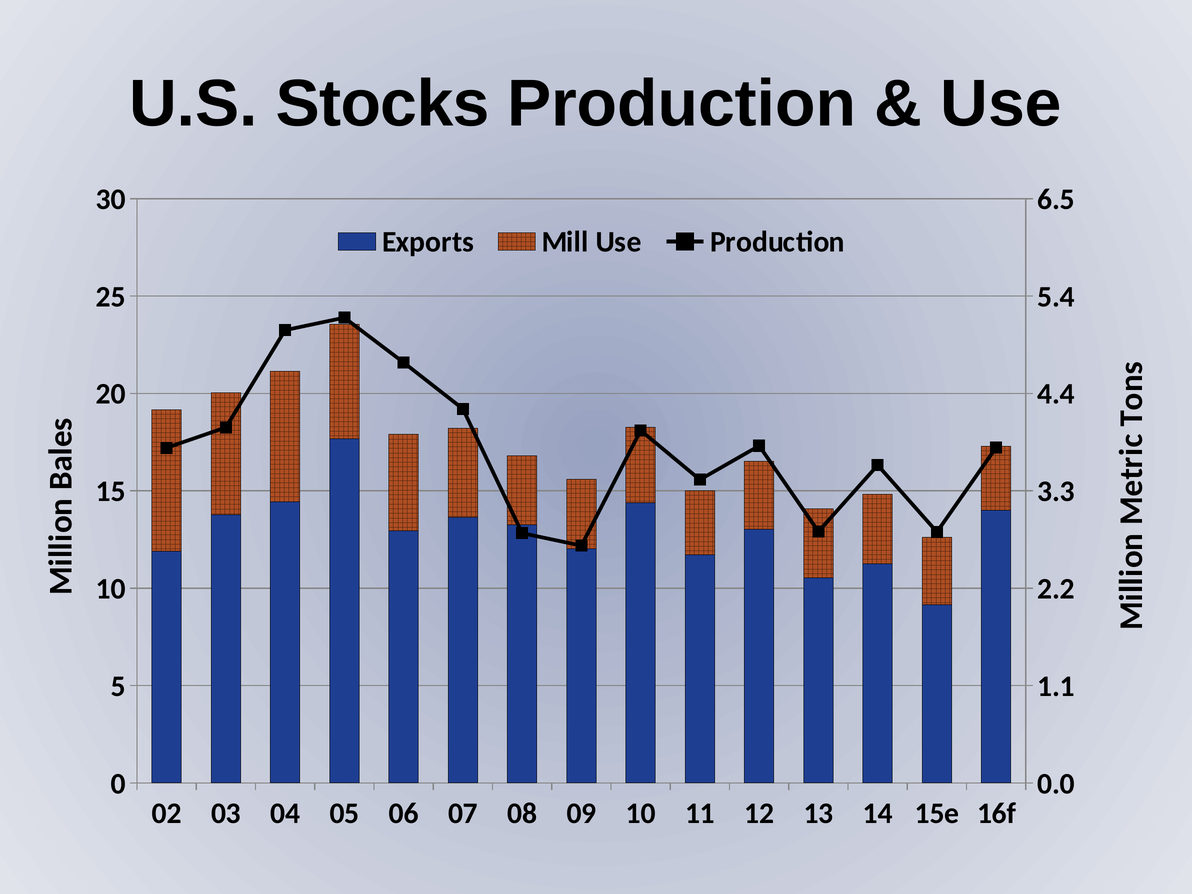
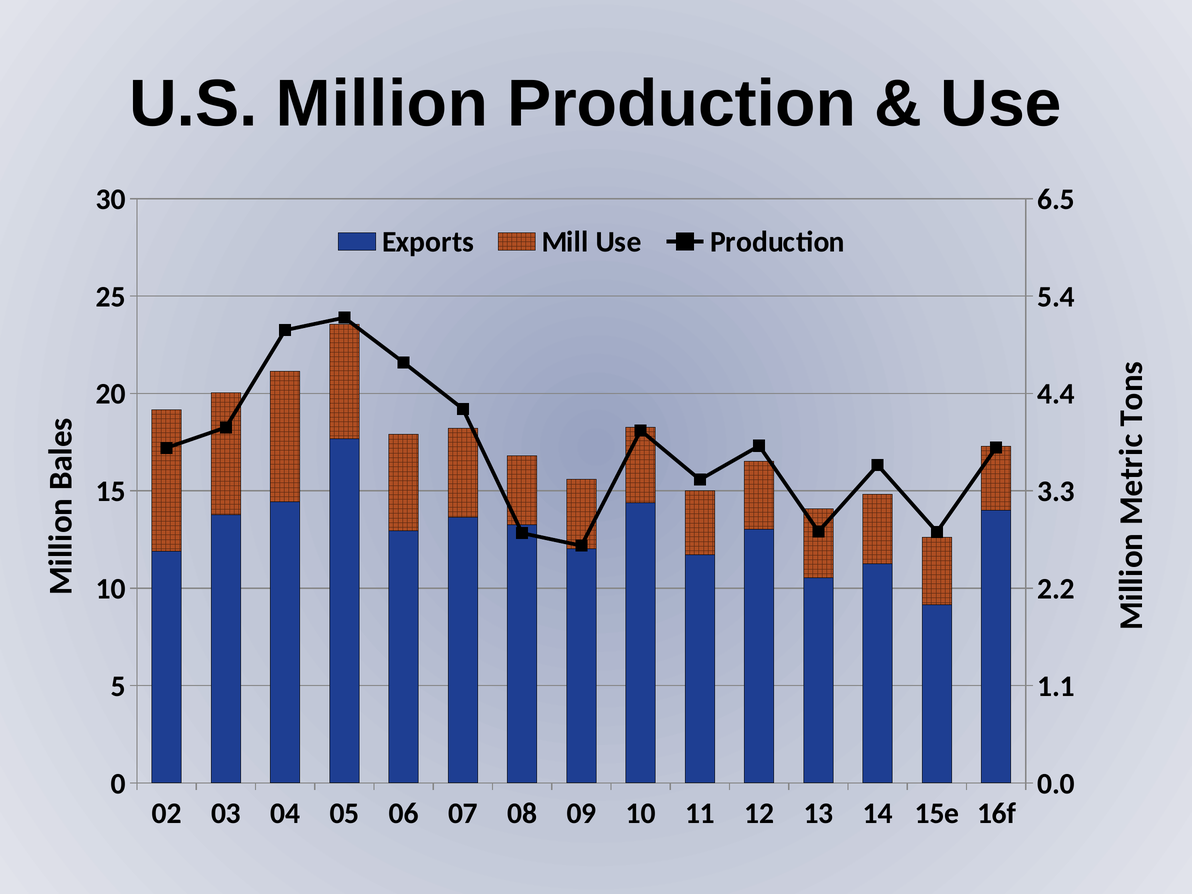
Stocks: Stocks -> Million (382, 104)
